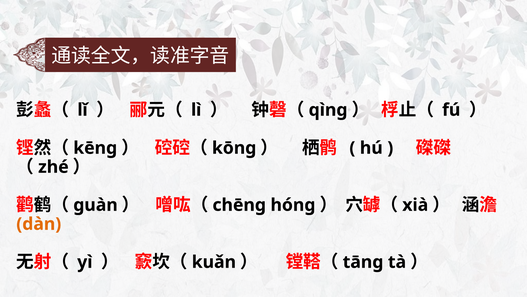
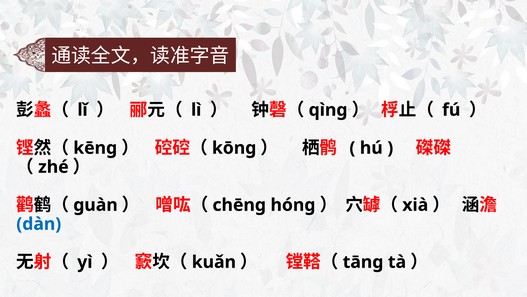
dàn colour: orange -> blue (39, 224)
